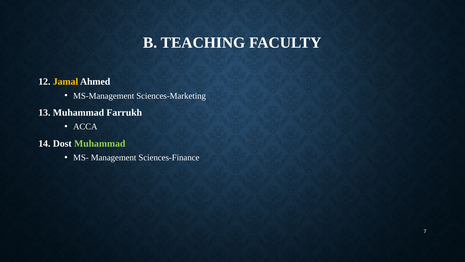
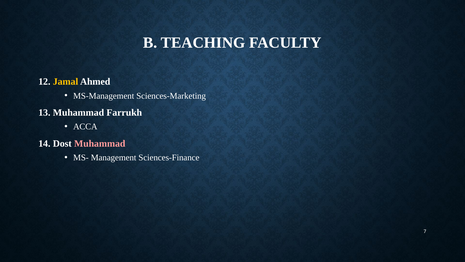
Muhammad colour: light green -> pink (100, 143)
